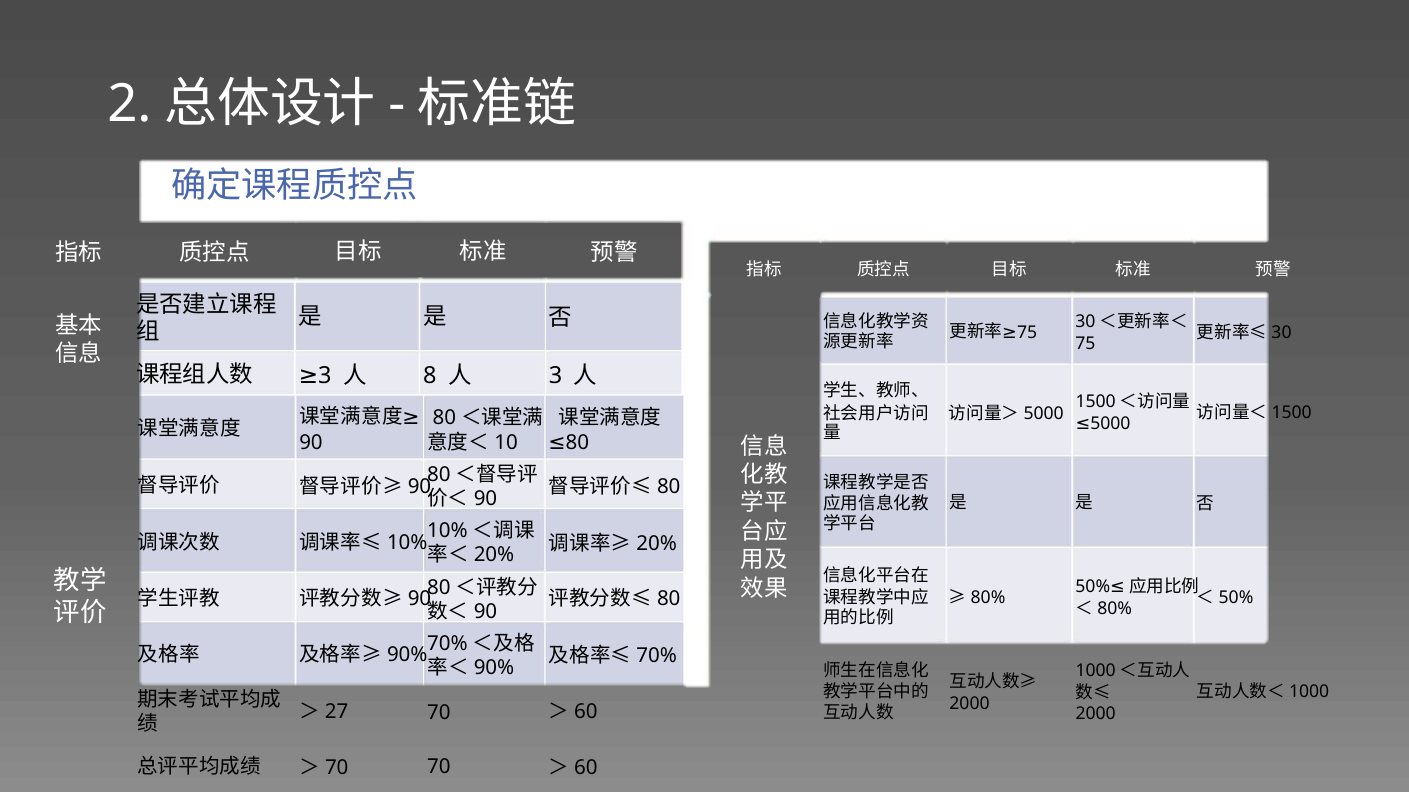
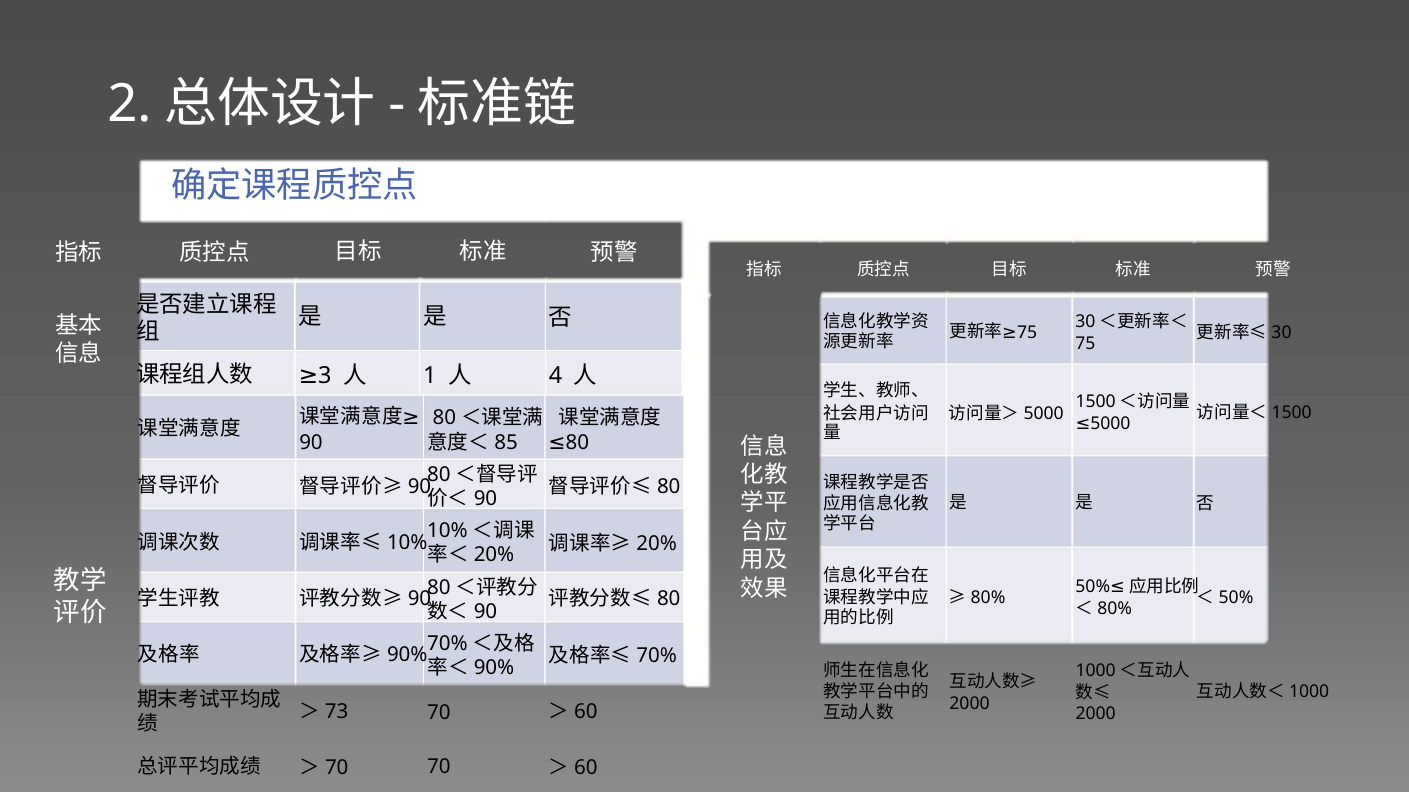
8: 8 -> 1 (430, 376)
3: 3 -> 4 (556, 376)
10: 10 -> 85 (506, 443)
27: 27 -> 73 (337, 712)
